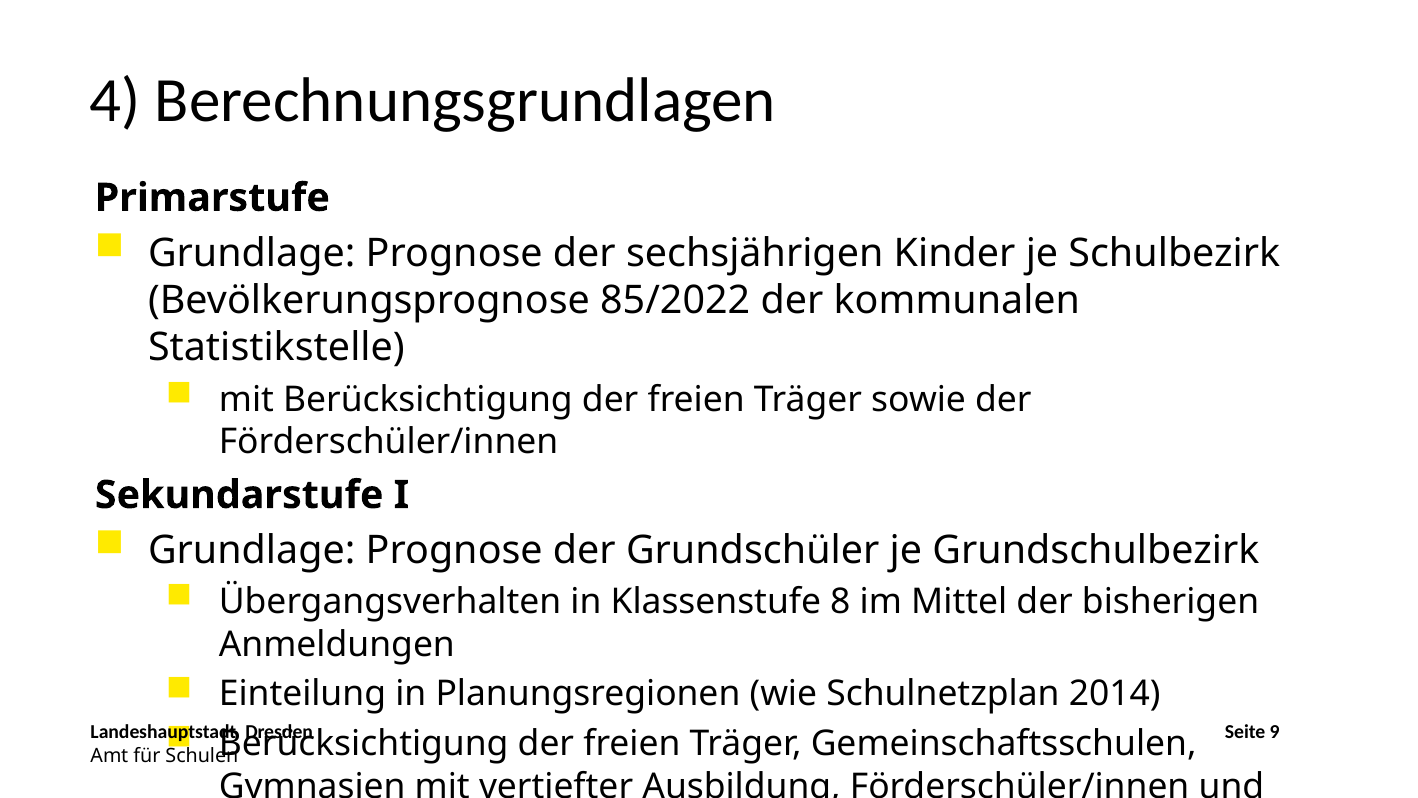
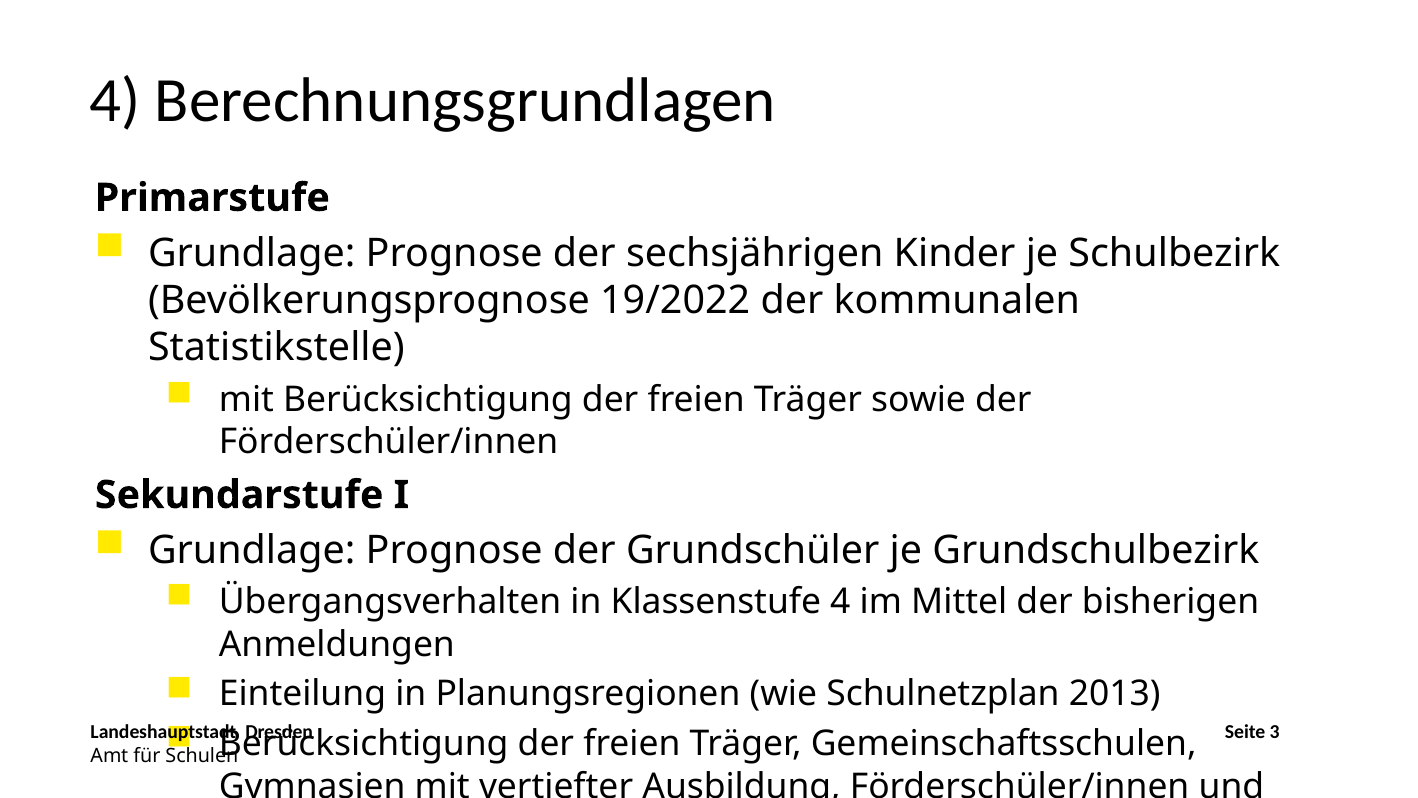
85/2022: 85/2022 -> 19/2022 (675, 300)
Klassenstufe 8: 8 -> 4 (840, 602)
2014: 2014 -> 2013 (1115, 694)
9: 9 -> 3 (1275, 732)
